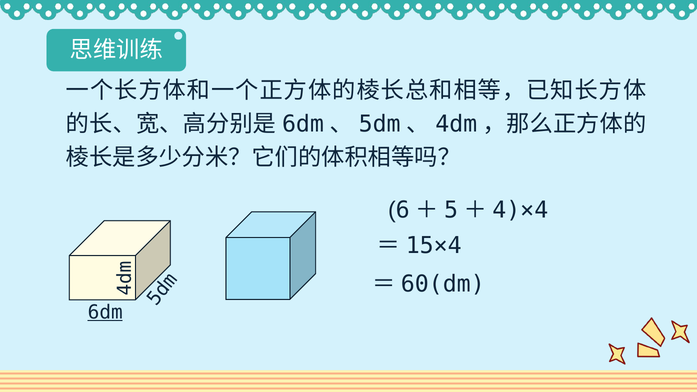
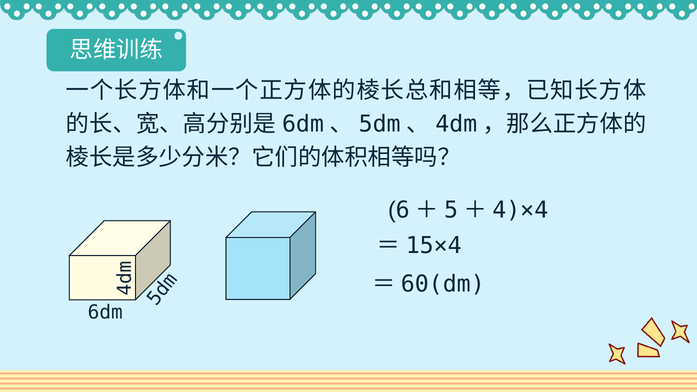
6dm underline: present -> none (105, 312)
